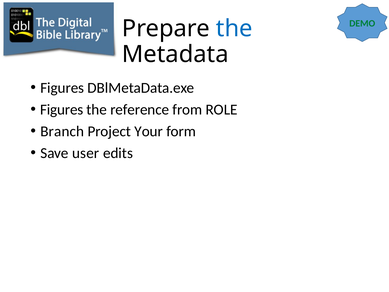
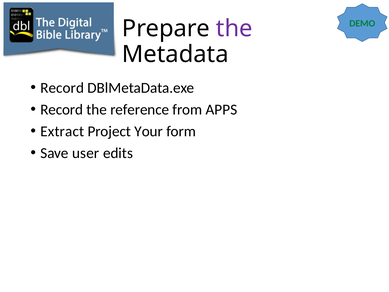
the colour: blue -> purple (234, 29)
Figures: Figures -> Record (62, 88)
Figures: Figures -> Record (62, 109)
ROLE: ROLE -> APPS (221, 109)
Branch: Branch -> Extract (62, 131)
